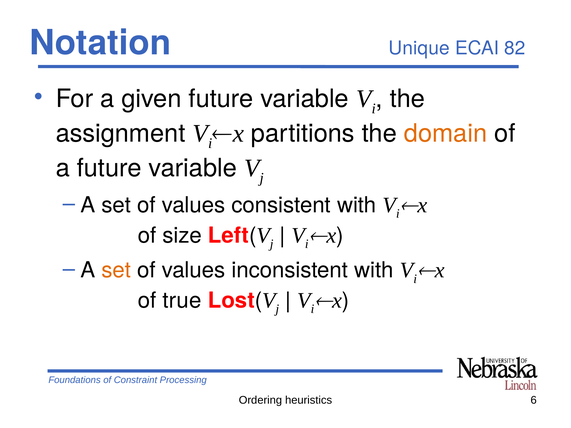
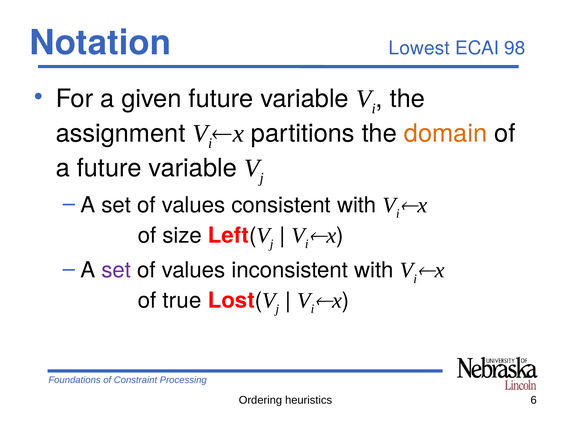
Unique: Unique -> Lowest (419, 48)
82: 82 -> 98 (515, 48)
set colour: orange -> purple (116, 270)
